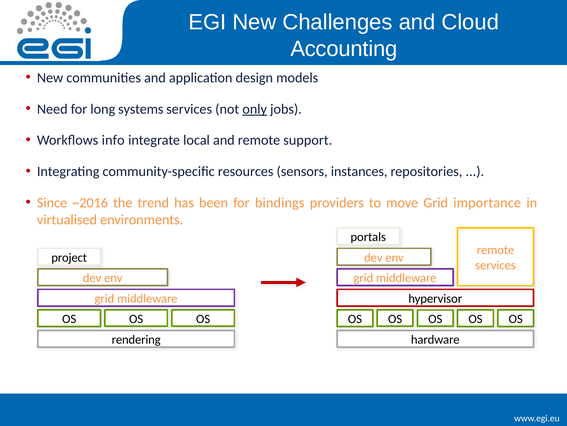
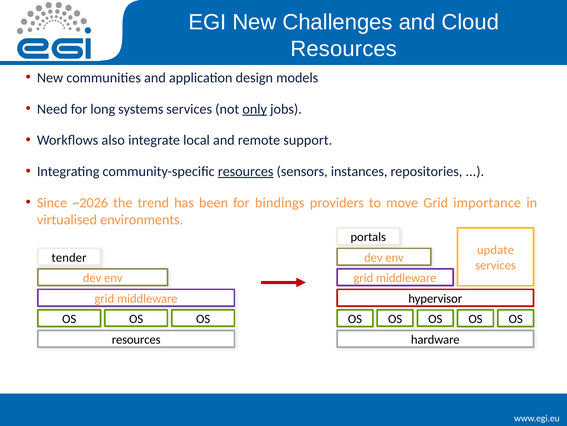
Accounting: Accounting -> Resources (344, 49)
info: info -> also (113, 140)
resources underline: none -> present (246, 171)
~2016: ~2016 -> ~2026 (90, 202)
remote: remote -> update (495, 250)
project: project -> tender (69, 257)
rendering: rendering -> resources (136, 339)
